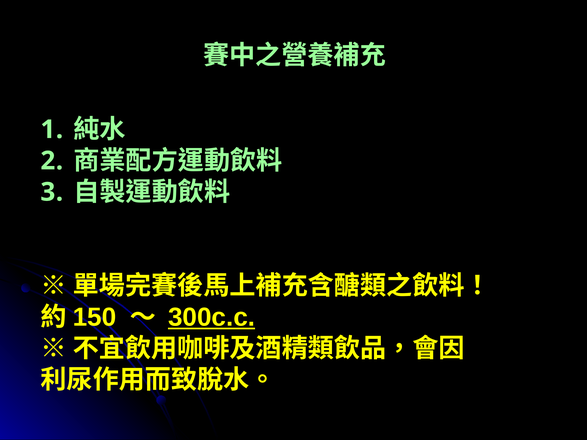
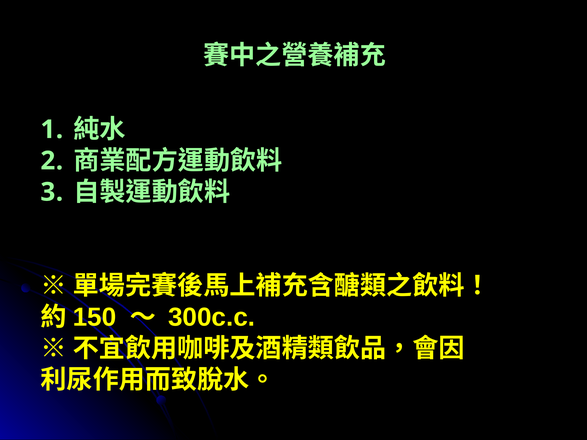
300c.c underline: present -> none (212, 317)
